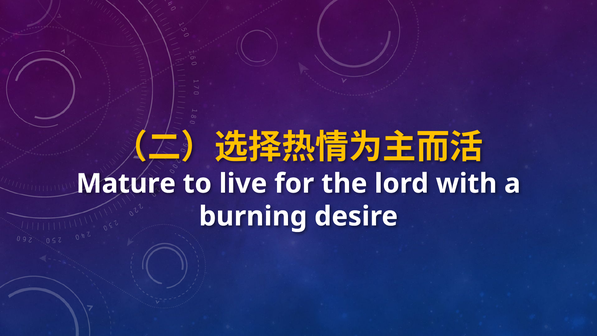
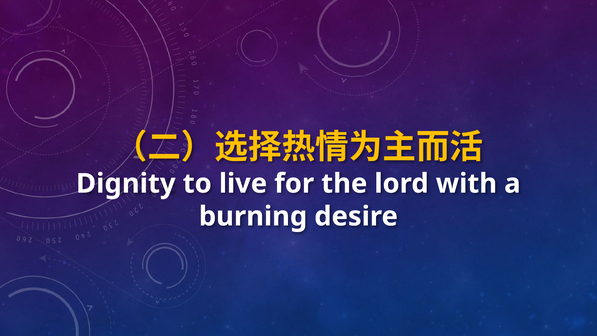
Mature: Mature -> Dignity (126, 184)
